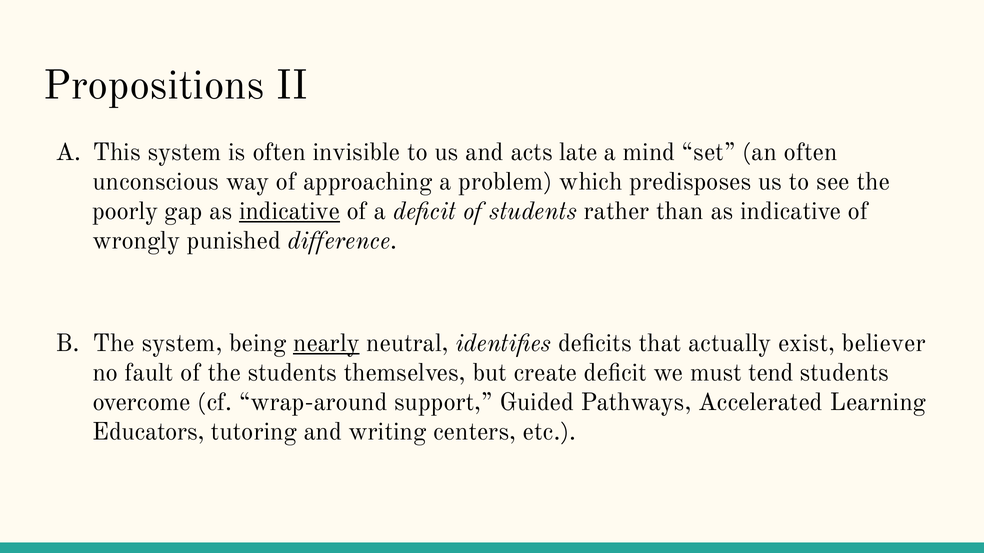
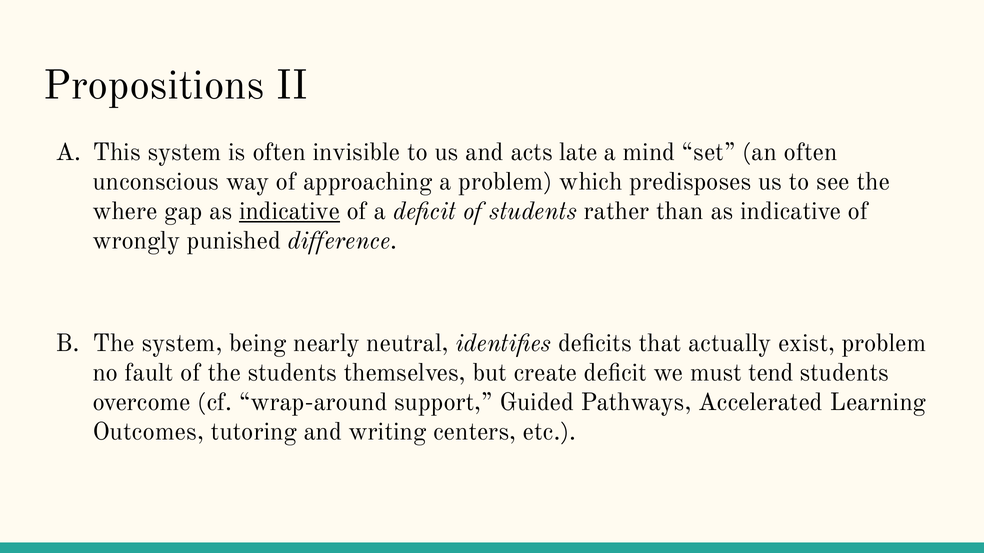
poorly: poorly -> where (125, 211)
nearly underline: present -> none (326, 344)
exist believer: believer -> problem (884, 344)
Educators: Educators -> Outcomes (148, 432)
